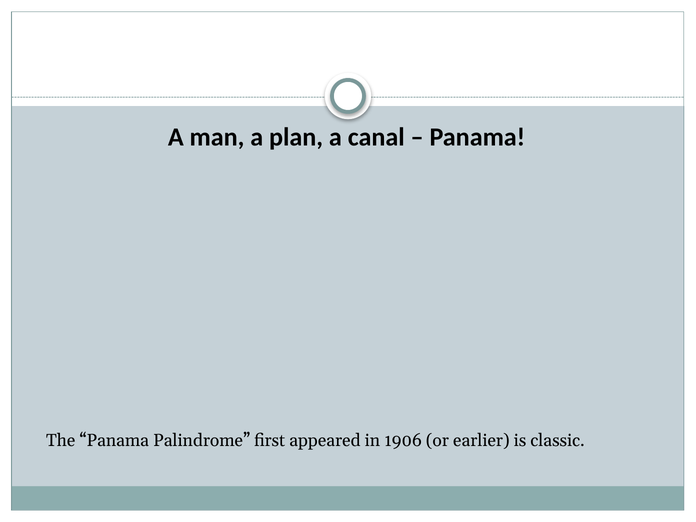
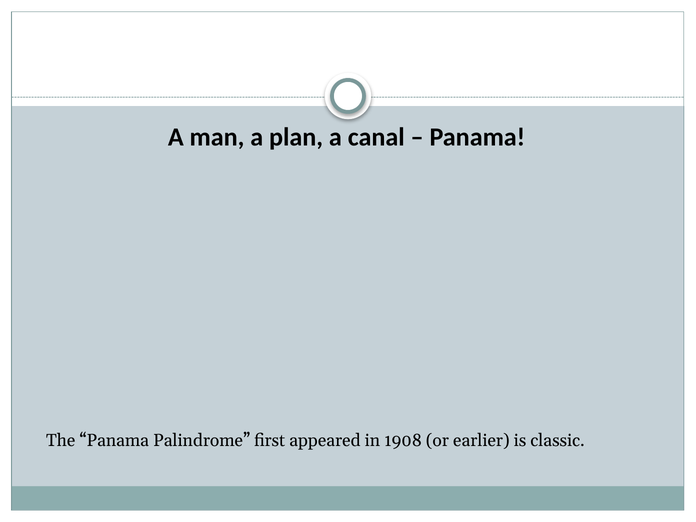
1906: 1906 -> 1908 (403, 441)
